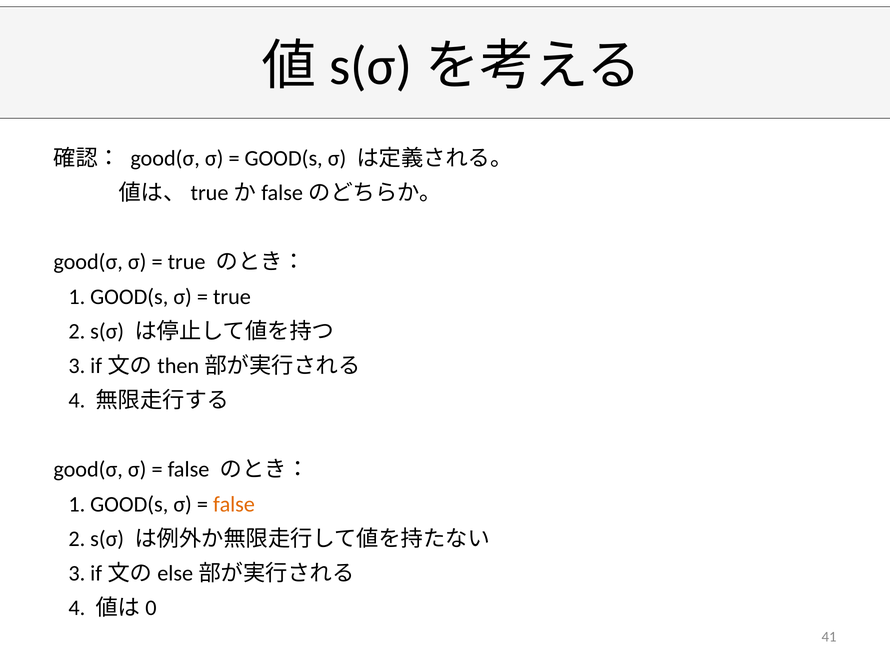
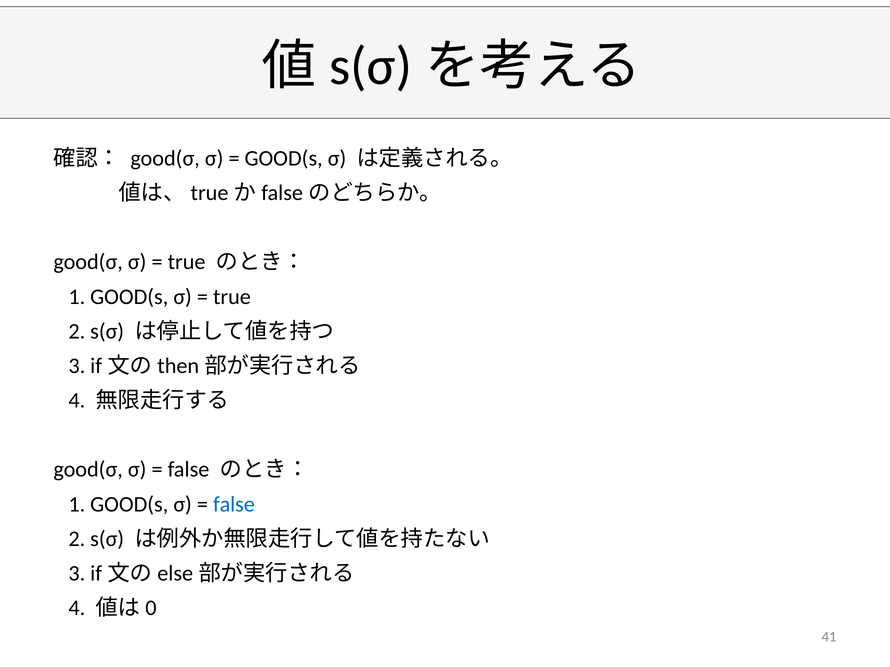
false colour: orange -> blue (234, 505)
